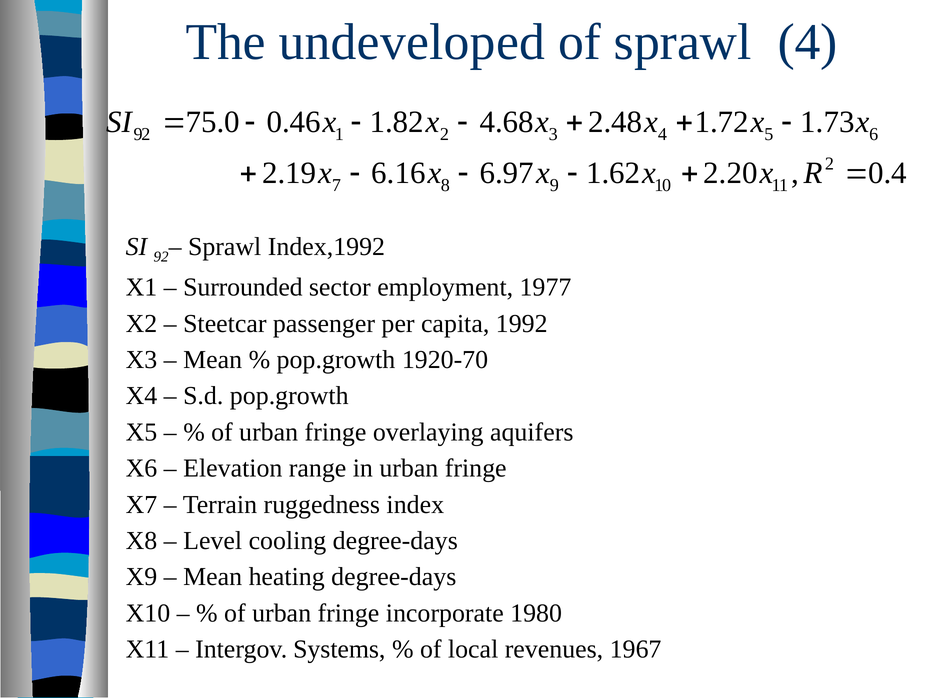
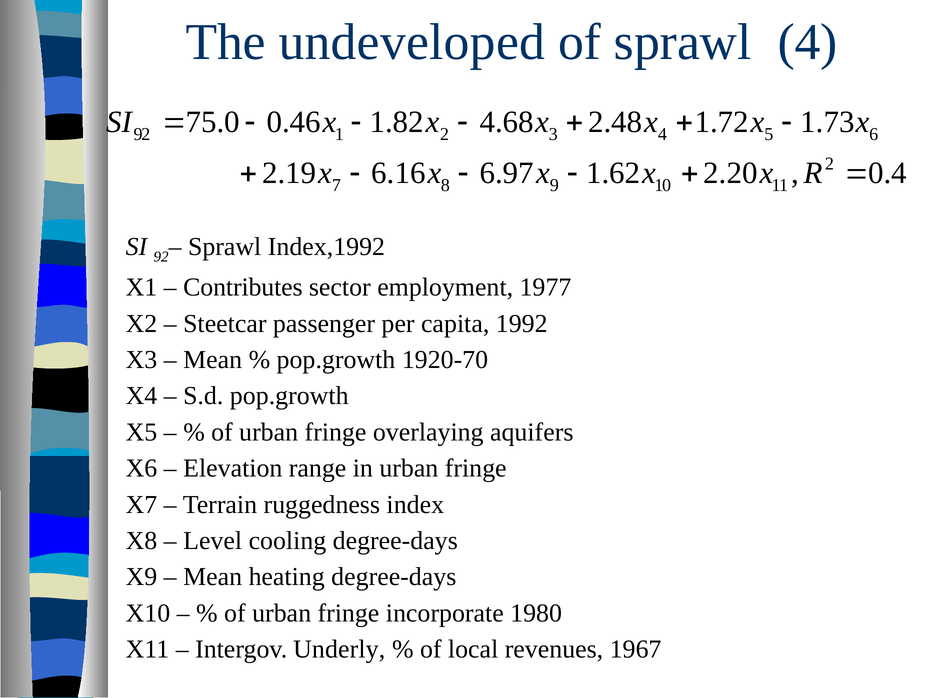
Surrounded: Surrounded -> Contributes (243, 287)
Systems: Systems -> Underly (339, 650)
